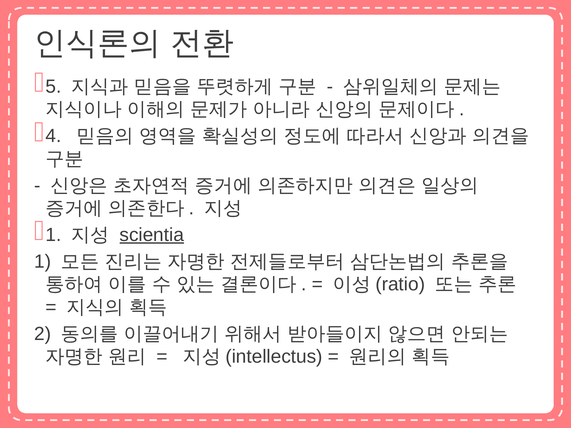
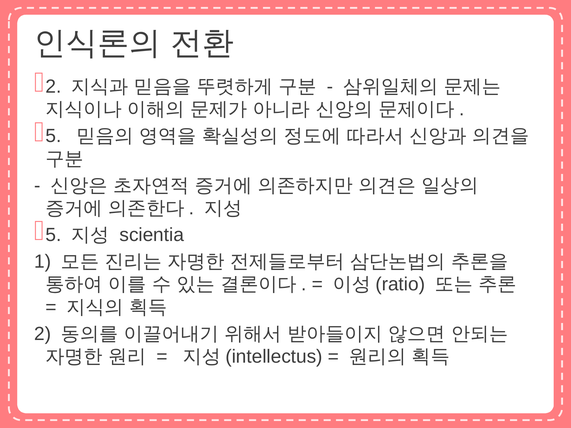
5: 5 -> 2 (53, 87)
4: 4 -> 5 (53, 136)
1: 1 -> 5 (53, 235)
scientia underline: present -> none (152, 235)
